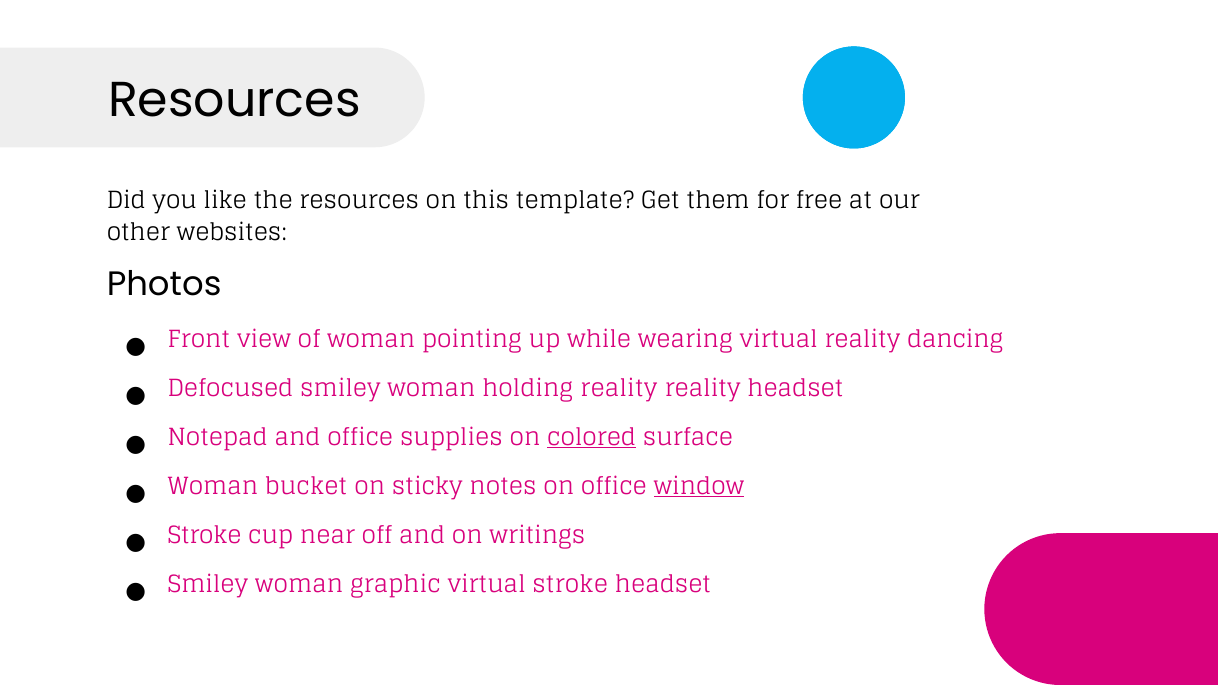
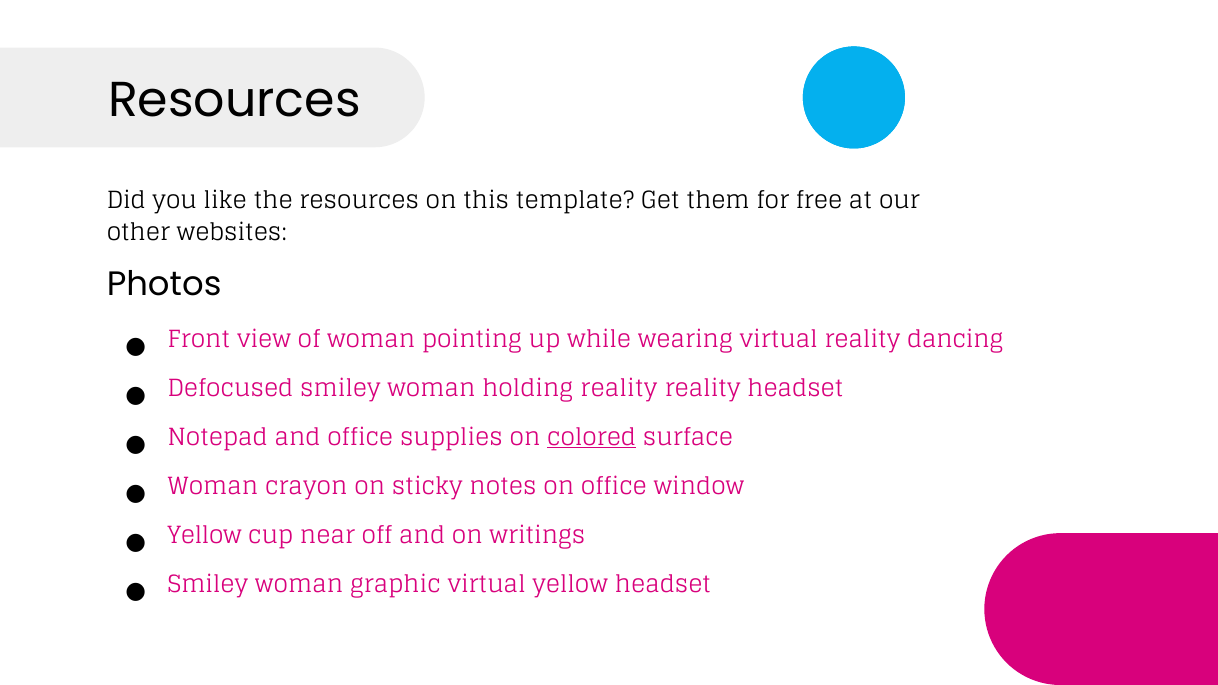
bucket: bucket -> crayon (306, 486)
window underline: present -> none (699, 486)
Stroke: Stroke -> Yellow (205, 535)
virtual stroke: stroke -> yellow (570, 584)
